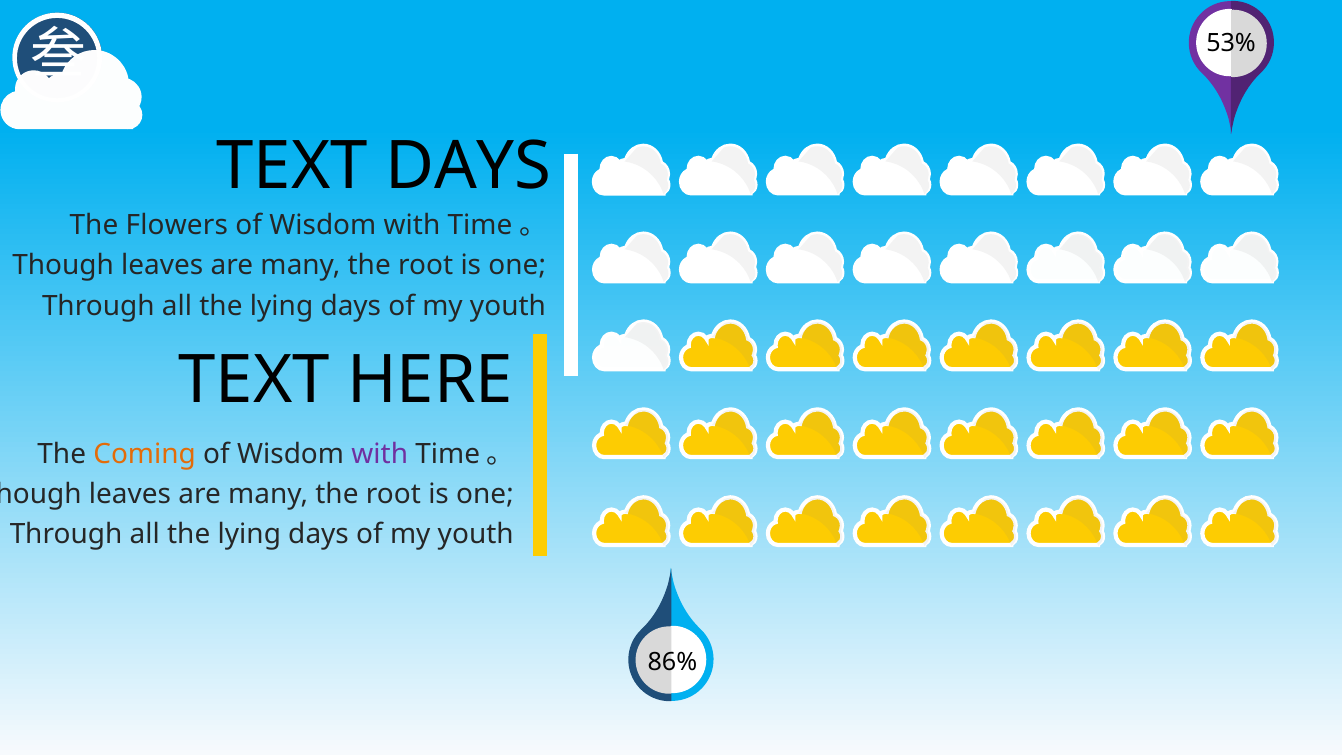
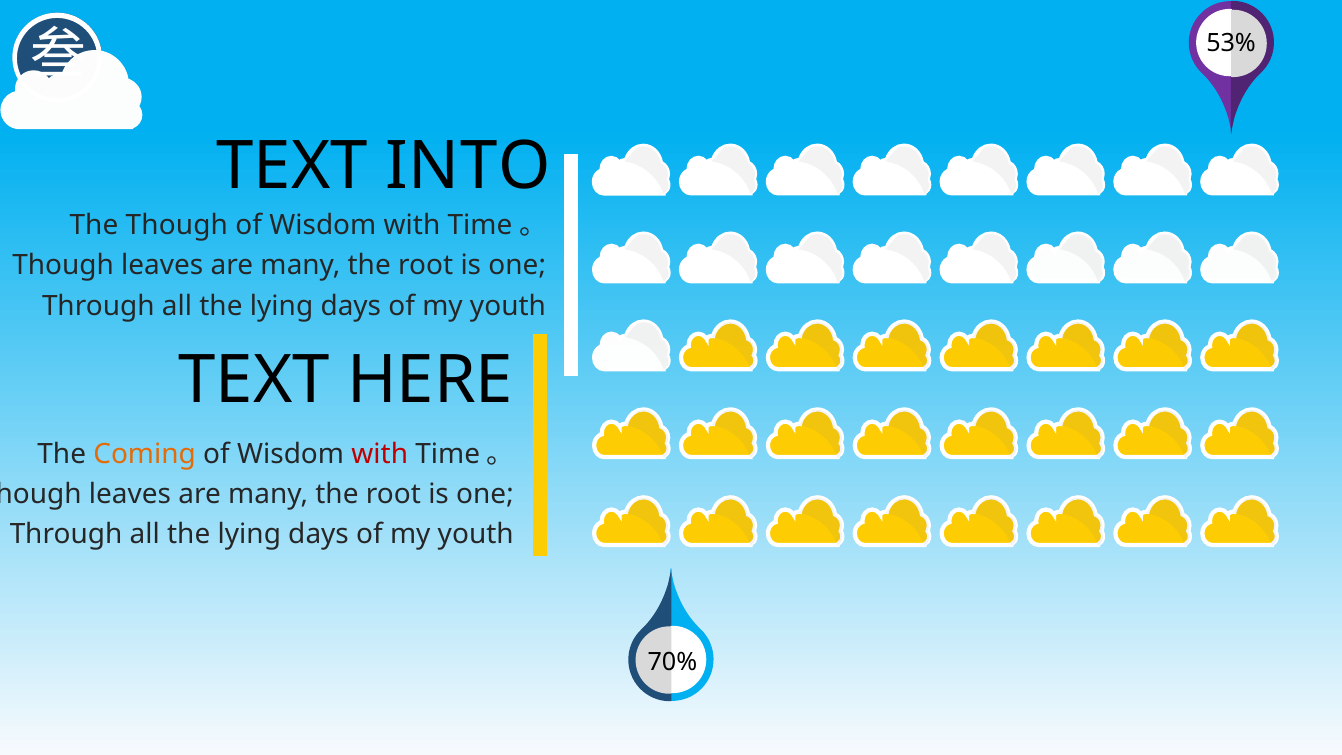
TEXT DAYS: DAYS -> INTO (468, 166)
The Flowers: Flowers -> Though (177, 225)
with colour: purple -> red (380, 454)
86%: 86% -> 70% (672, 662)
